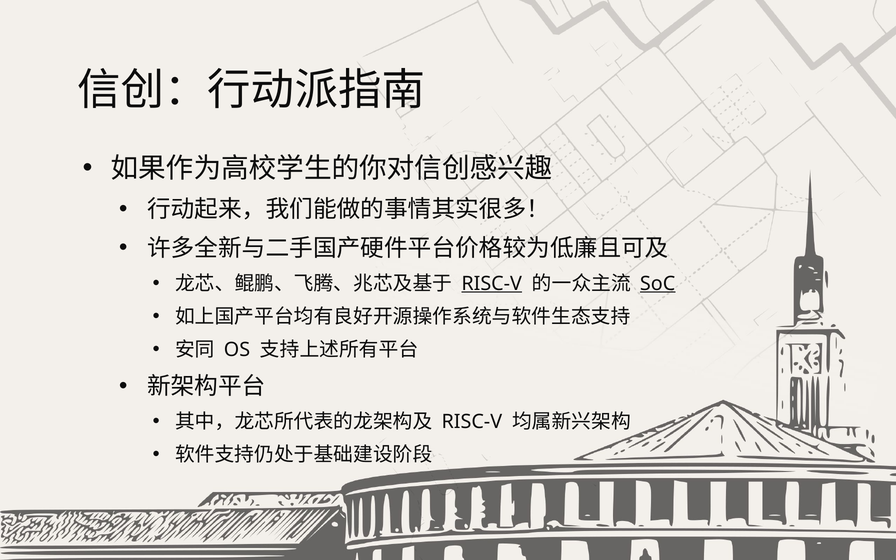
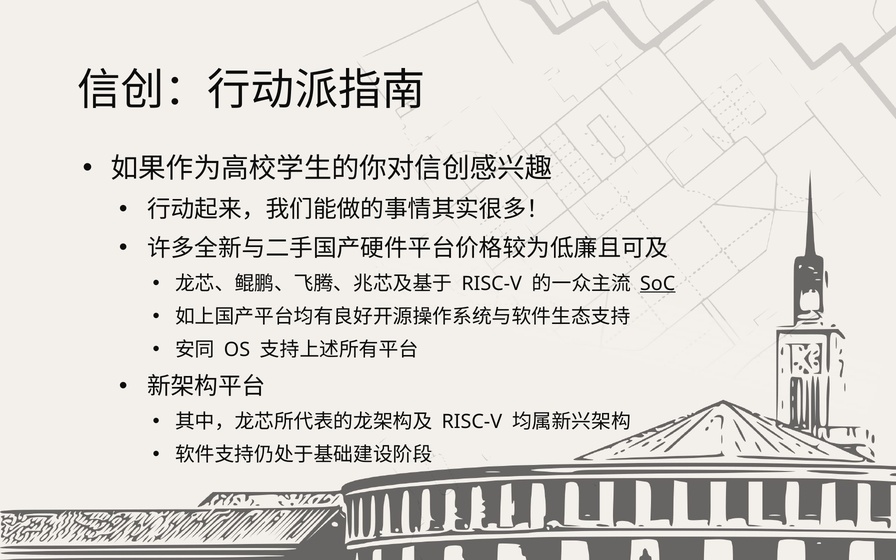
RISC-V underline: present -> none (492, 284)
